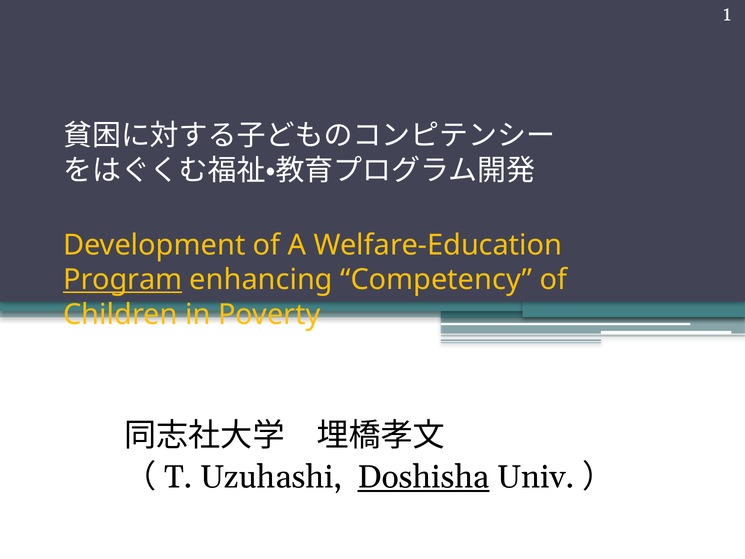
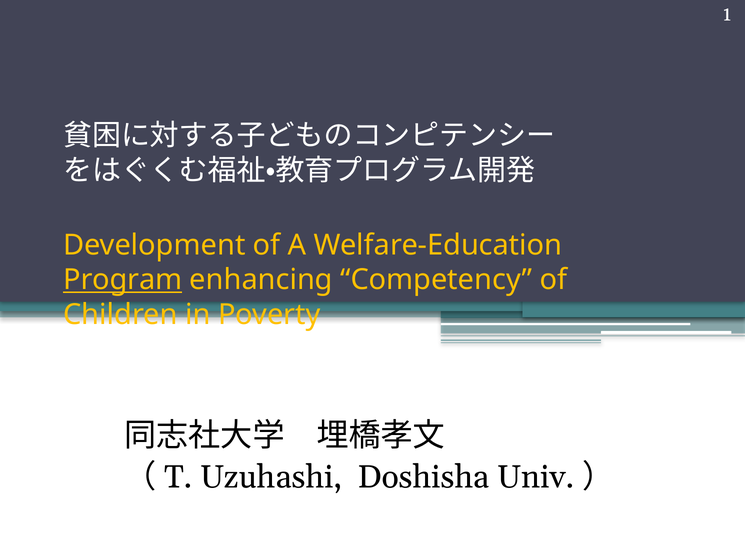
Doshisha underline: present -> none (424, 477)
